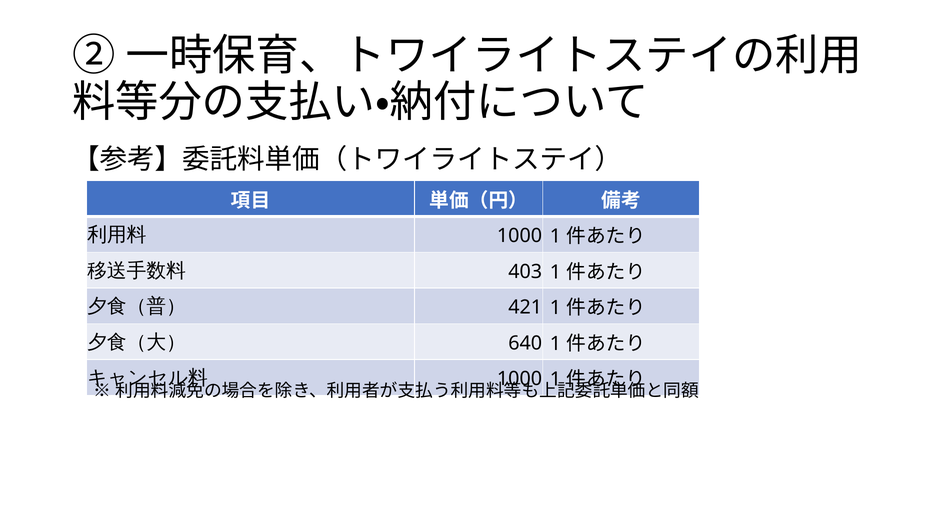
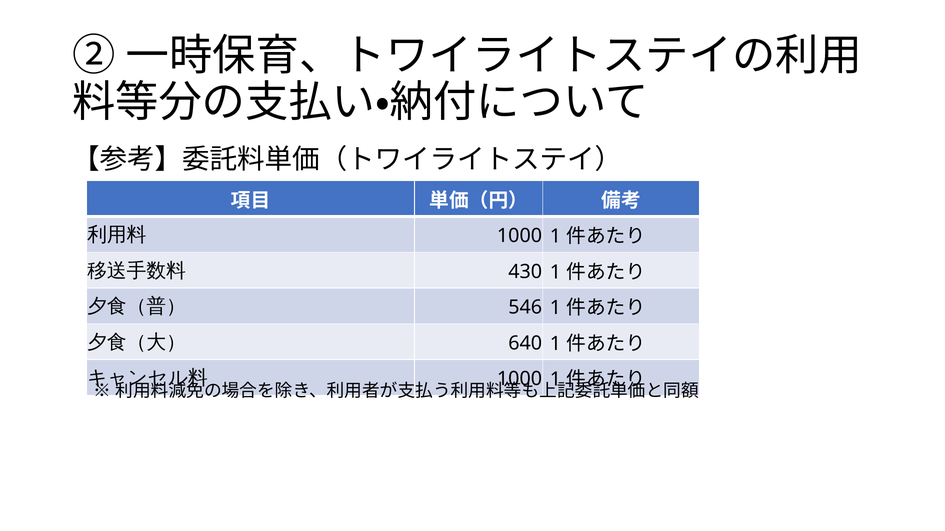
403: 403 -> 430 (525, 272)
421: 421 -> 546 (525, 308)
